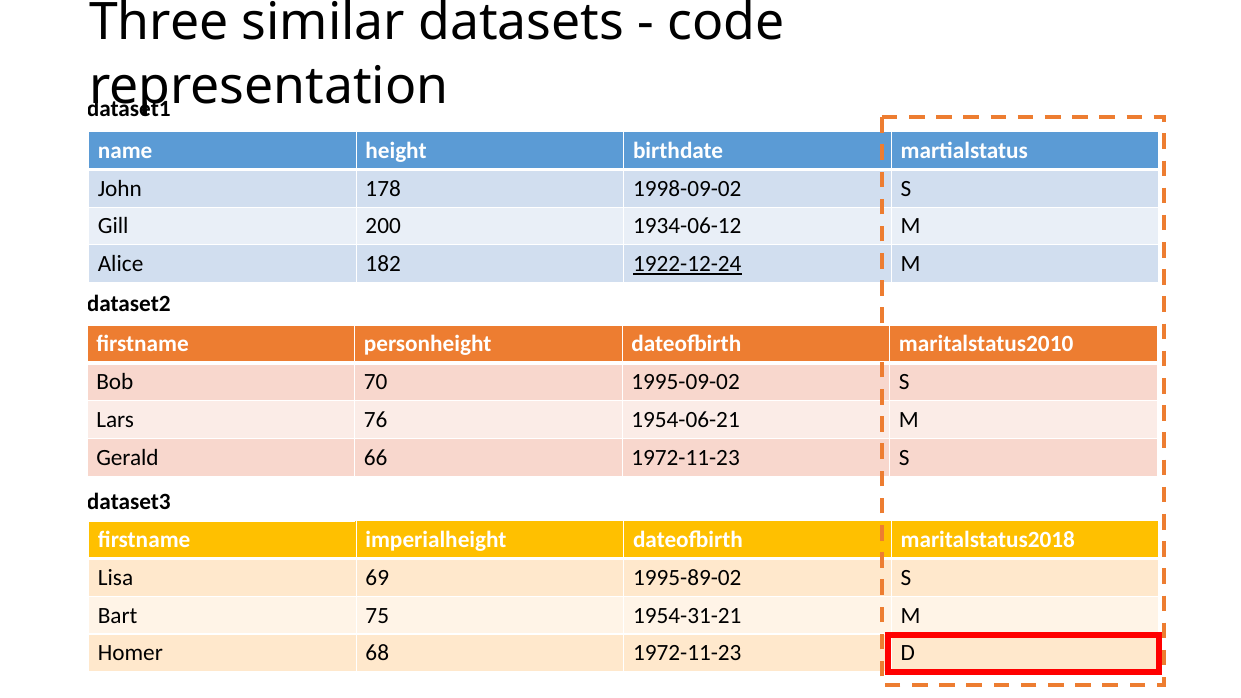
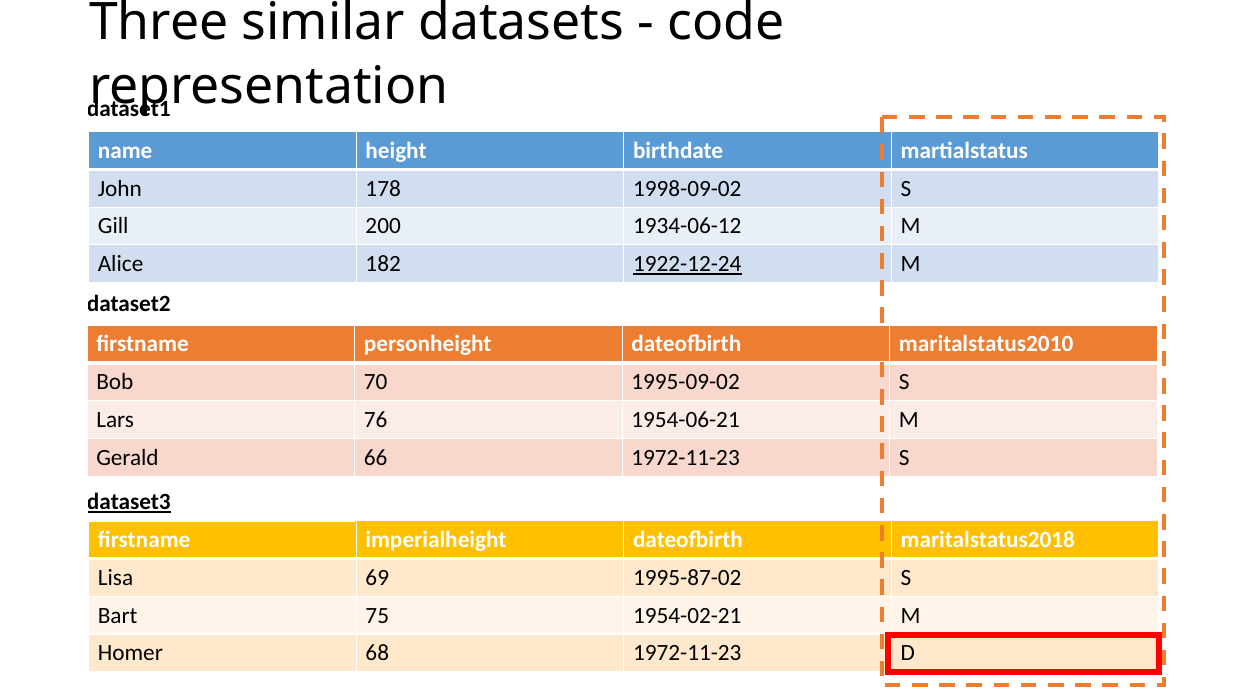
dataset3 underline: none -> present (129, 502)
1995-89-02: 1995-89-02 -> 1995-87-02 (687, 578)
1954-31-21: 1954-31-21 -> 1954-02-21 (687, 615)
